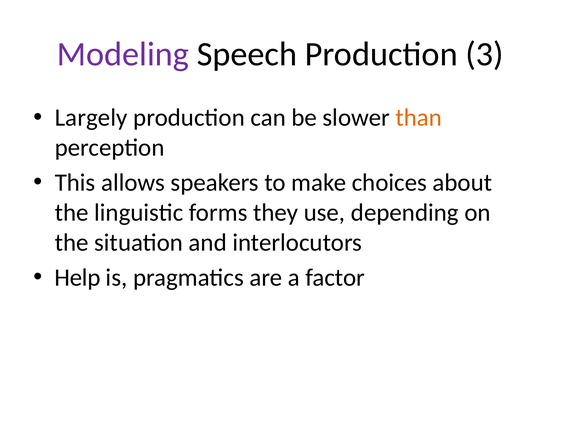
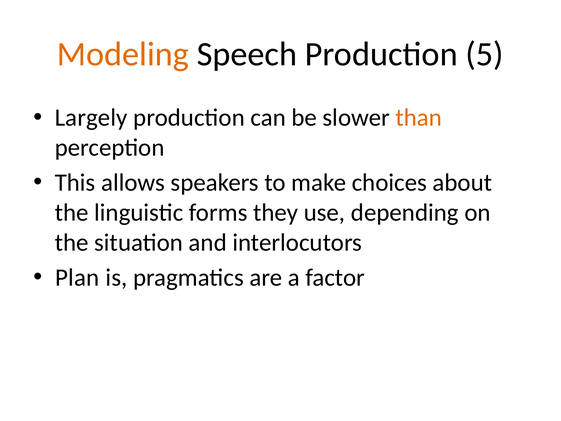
Modeling colour: purple -> orange (123, 54)
3: 3 -> 5 (484, 54)
Help: Help -> Plan (77, 277)
